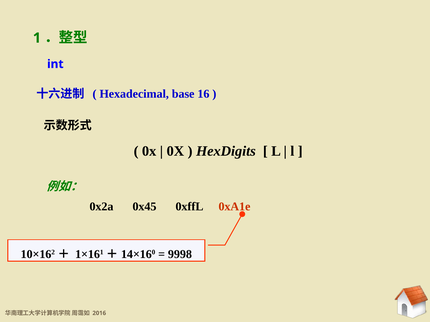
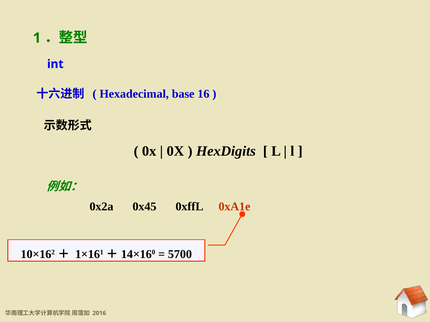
9998: 9998 -> 5700 (180, 254)
